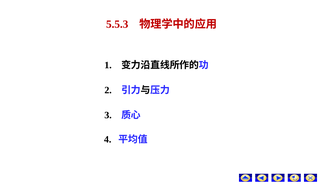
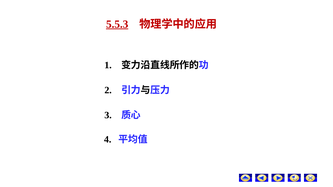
5.5.3 underline: none -> present (117, 24)
